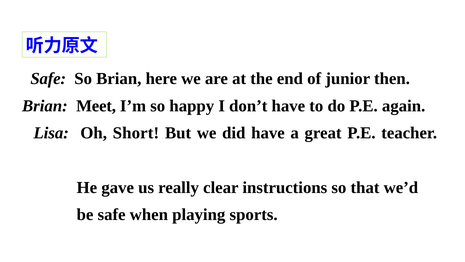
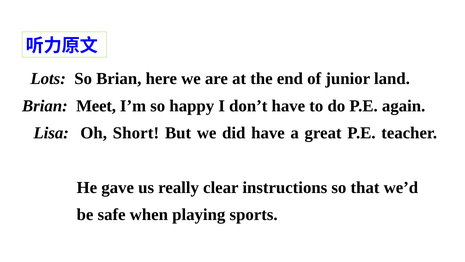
Safe: Safe -> Lots (48, 79)
then: then -> land (392, 79)
